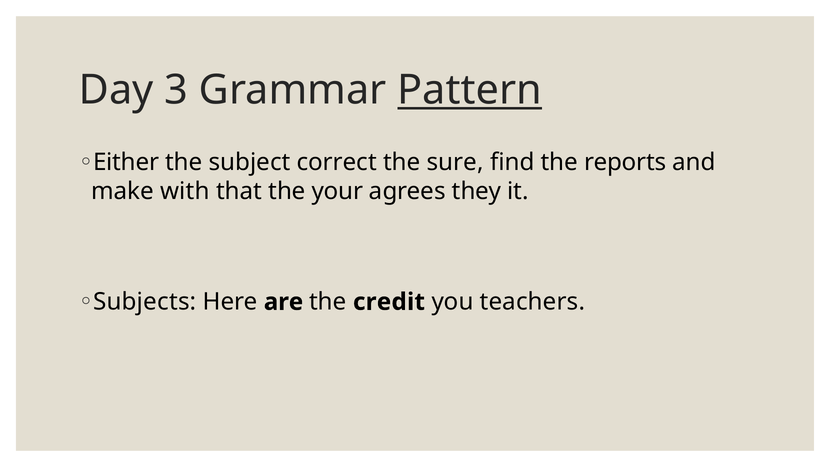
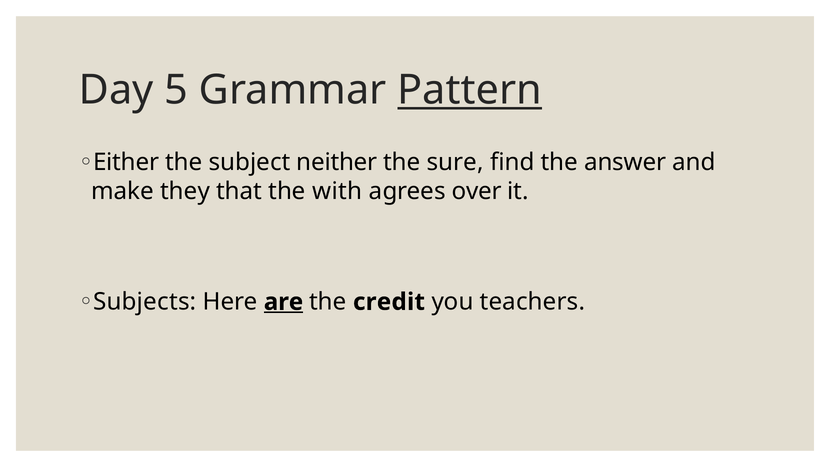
3: 3 -> 5 (176, 90)
correct: correct -> neither (337, 162)
reports: reports -> answer (625, 162)
with: with -> they (185, 191)
your: your -> with (337, 191)
they: they -> over (477, 191)
are underline: none -> present (284, 302)
